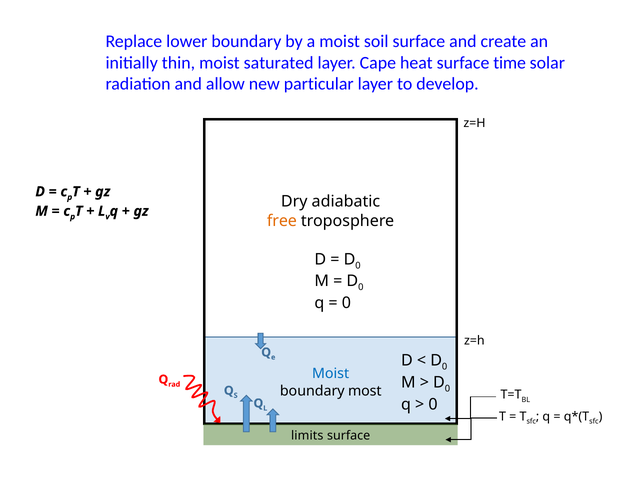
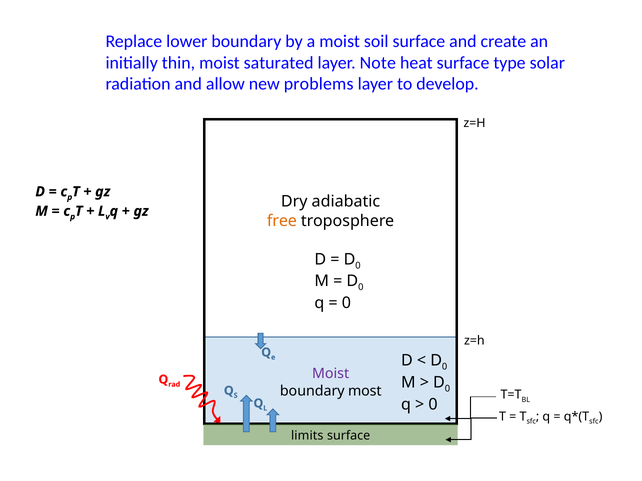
Cape: Cape -> Note (378, 63)
time: time -> type (510, 63)
particular: particular -> problems (319, 84)
Moist colour: blue -> purple (331, 374)
